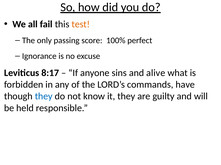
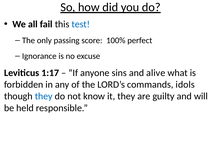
test colour: orange -> blue (81, 24)
8:17: 8:17 -> 1:17 (50, 73)
have: have -> idols (185, 85)
